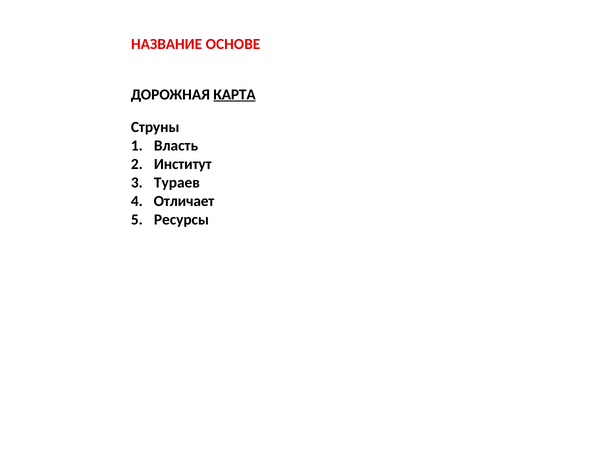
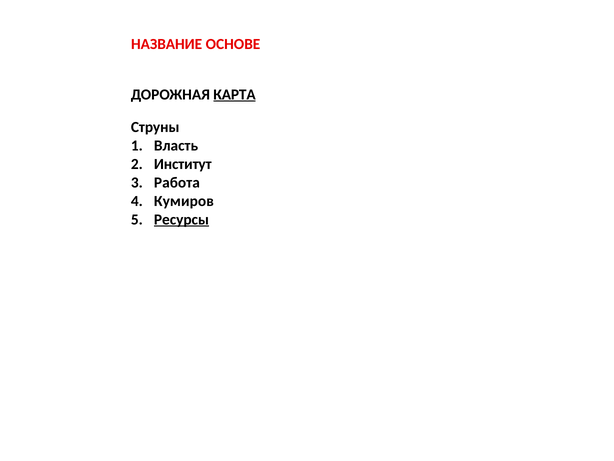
Тураев: Тураев -> Работа (177, 182)
Отличает: Отличает -> Кумиров (184, 201)
Ресурсы underline: none -> present (181, 219)
